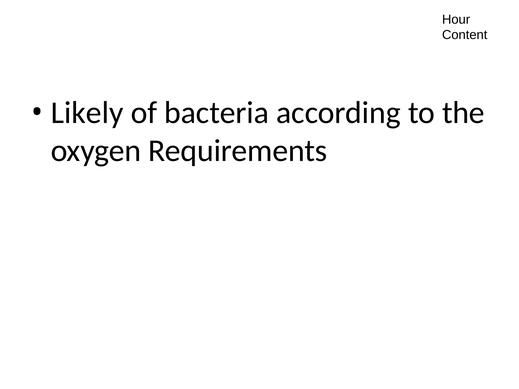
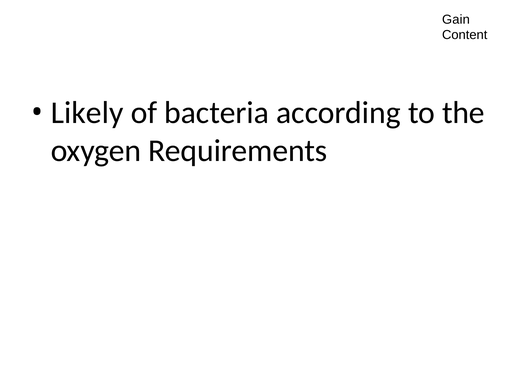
Hour: Hour -> Gain (456, 19)
